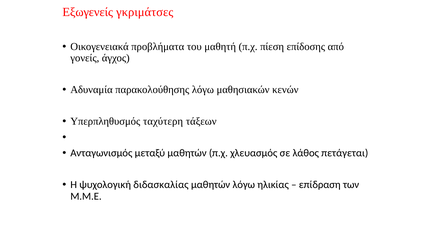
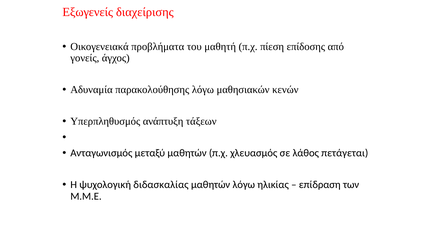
γκριμάτσες: γκριμάτσες -> διαχείρισης (145, 12)
ταχύτερη: ταχύτερη -> ανάπτυξη (163, 122)
